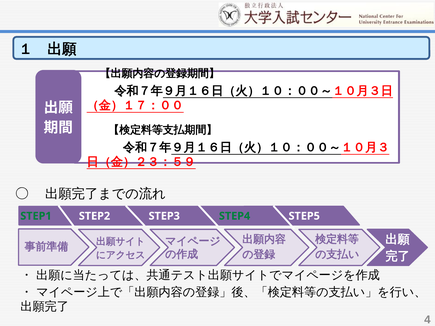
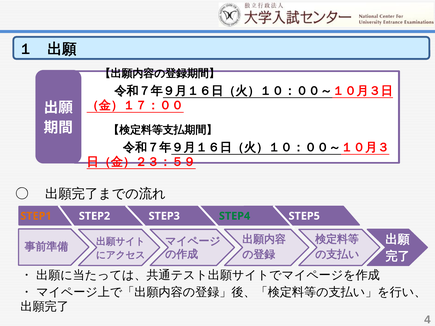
STEP1 colour: green -> orange (36, 216)
